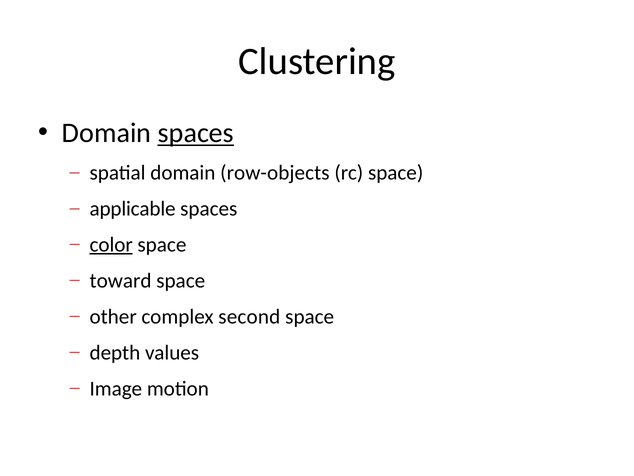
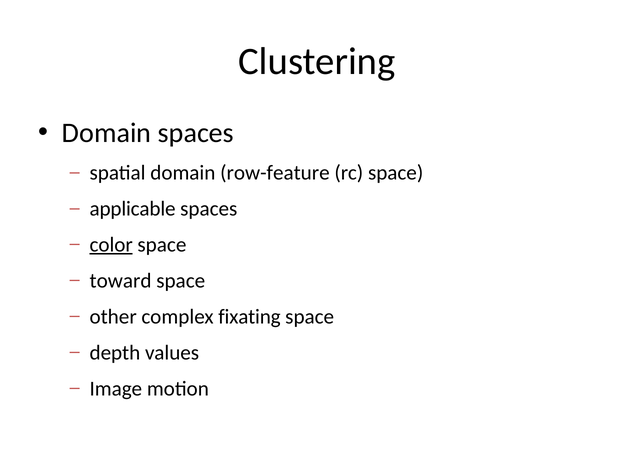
spaces underline: present -> none (196, 133)
row-objects: row-objects -> row-feature (275, 173)
second: second -> fixating (249, 316)
